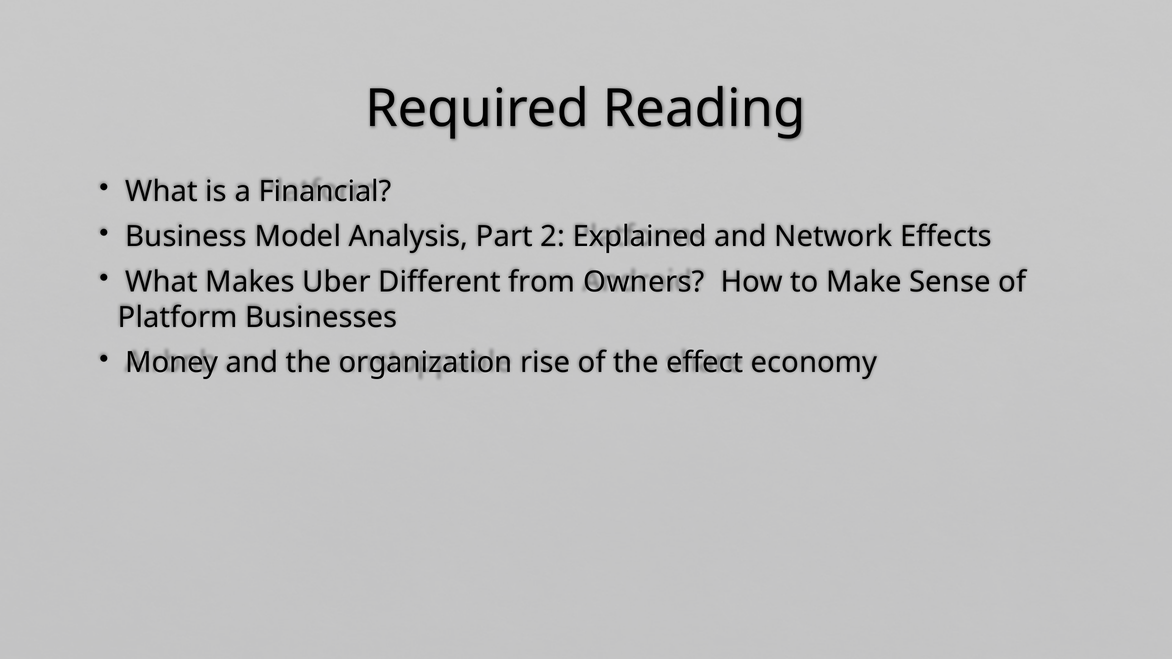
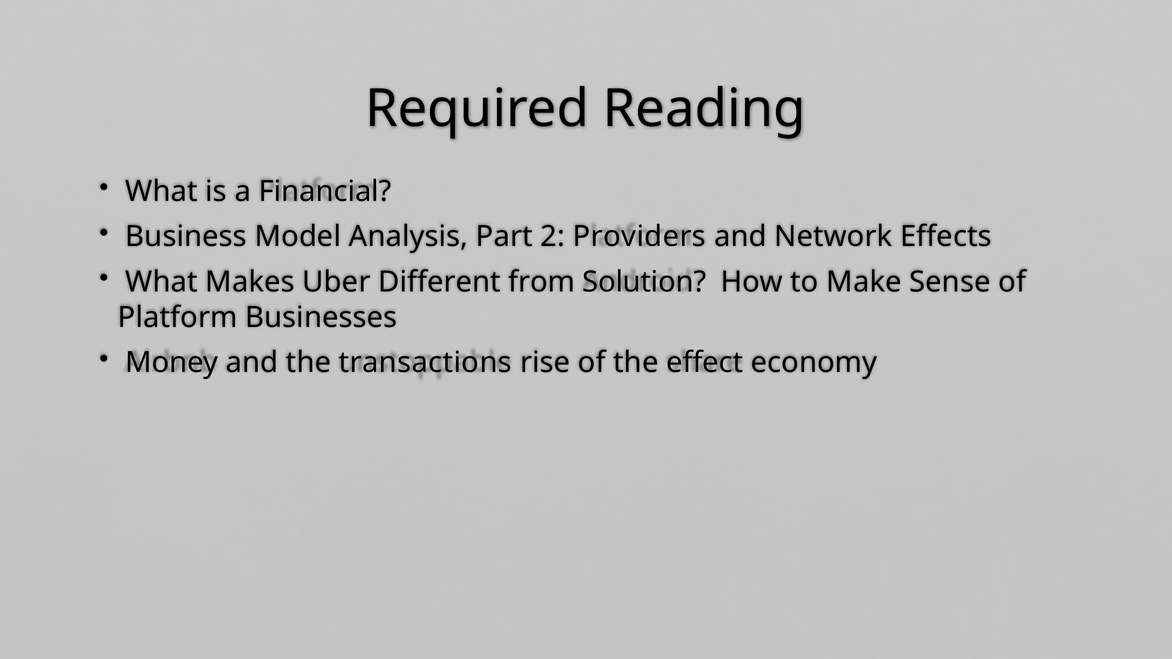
Explained: Explained -> Providers (639, 237)
Owners: Owners -> Solution (644, 282)
organization: organization -> transactions (425, 363)
